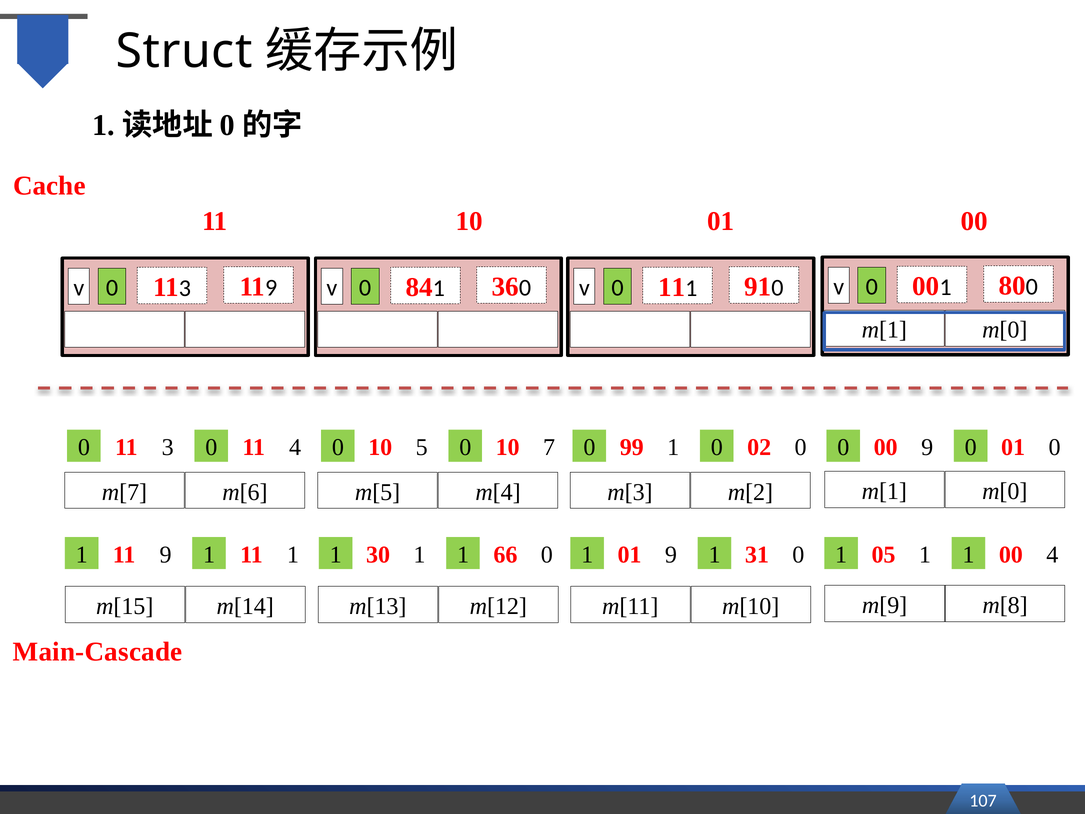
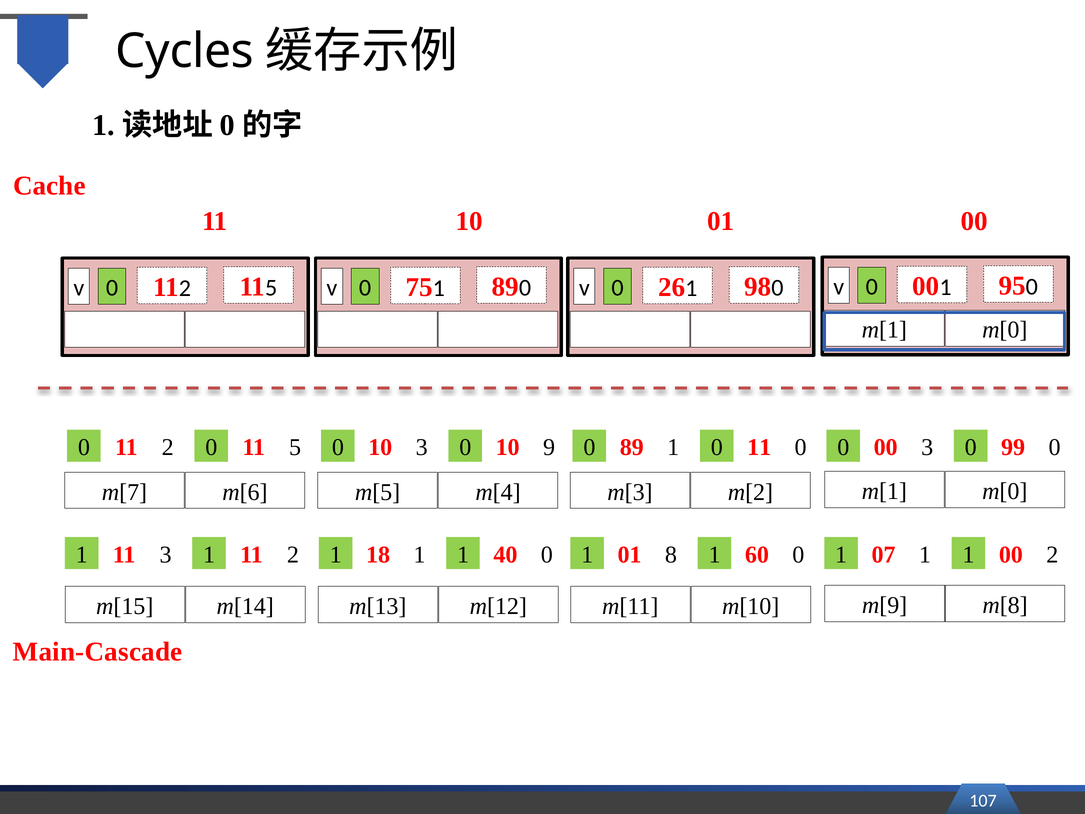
Struct: Struct -> Cycles (185, 51)
80: 80 -> 95 (1012, 286)
v 11 3: 3 -> 2 (185, 288)
9: 9 -> 5 (271, 288)
84: 84 -> 75 (419, 287)
1 36: 36 -> 89 (505, 287)
11: 11 -> 26 (672, 287)
91: 91 -> 98 (758, 287)
0 11 3: 3 -> 2 (168, 447)
0 11 4: 4 -> 5 (295, 447)
10 5: 5 -> 3 (422, 447)
7: 7 -> 9 (549, 447)
0 99: 99 -> 89 (632, 447)
02: 02 -> 11 (759, 447)
00 9: 9 -> 3 (927, 447)
0 01: 01 -> 99 (1013, 447)
1 11 9: 9 -> 3 (166, 555)
1 11 1: 1 -> 2 (293, 555)
30: 30 -> 18 (378, 555)
66: 66 -> 40 (505, 555)
01 9: 9 -> 8 (671, 555)
31: 31 -> 60 (757, 555)
05: 05 -> 07 (884, 555)
00 4: 4 -> 2 (1052, 555)
